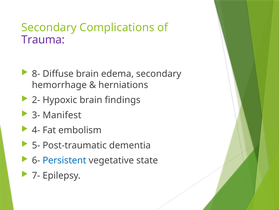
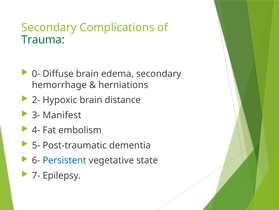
Trauma colour: purple -> green (43, 40)
8-: 8- -> 0- (36, 74)
findings: findings -> distance (123, 100)
